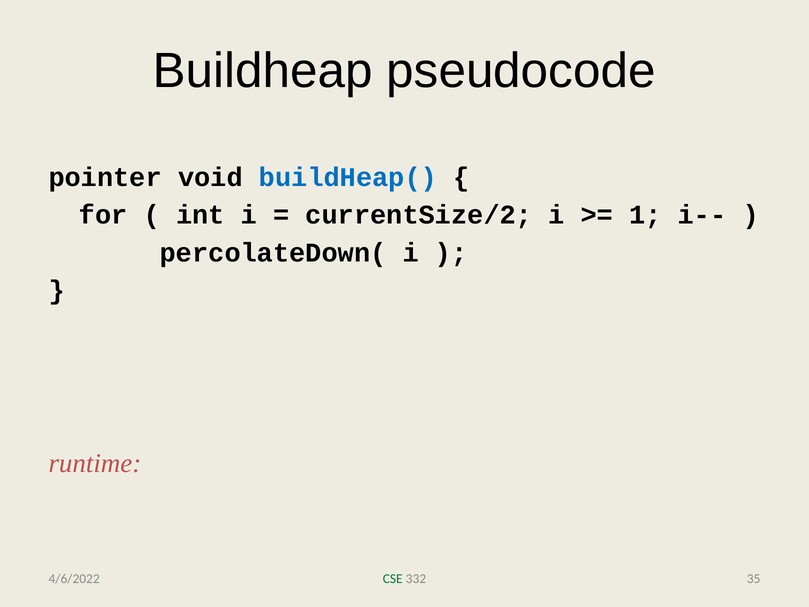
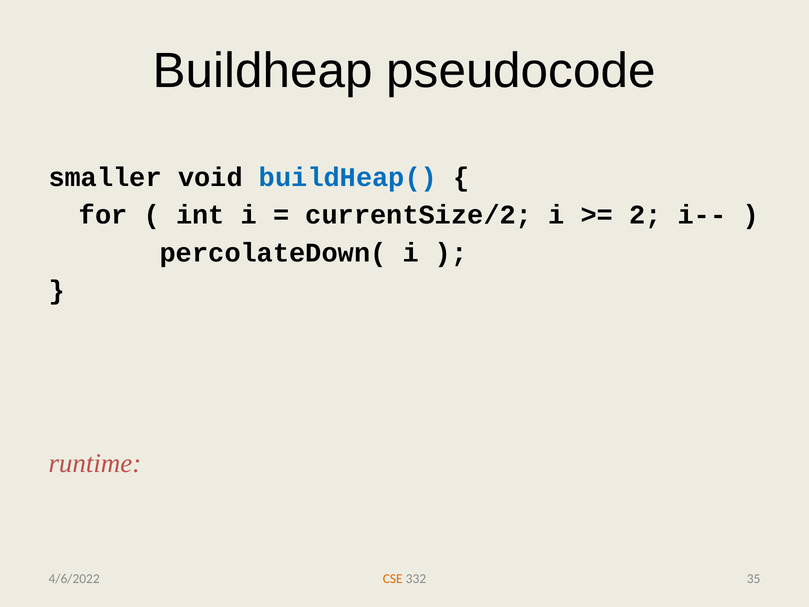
pointer: pointer -> smaller (105, 177)
1: 1 -> 2 (645, 215)
CSE colour: green -> orange (393, 579)
